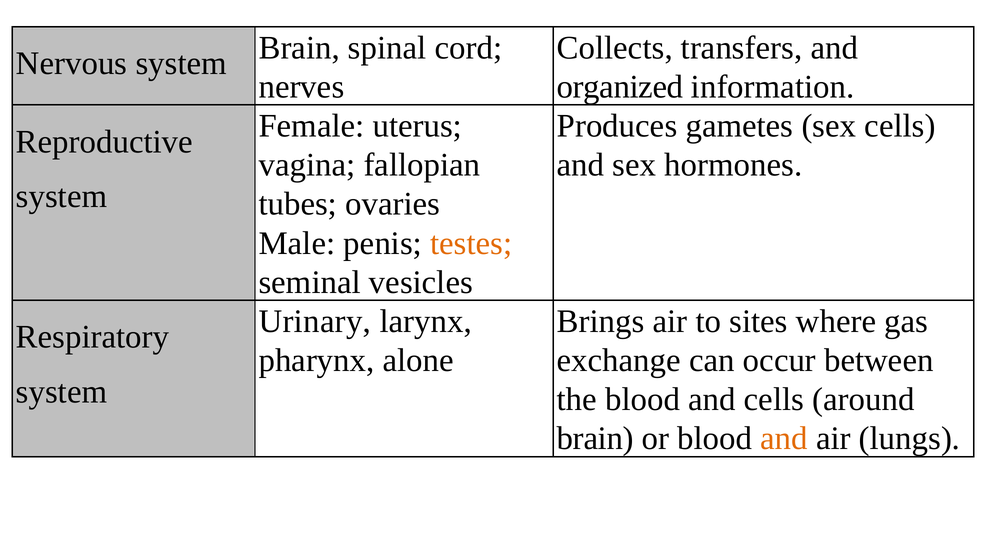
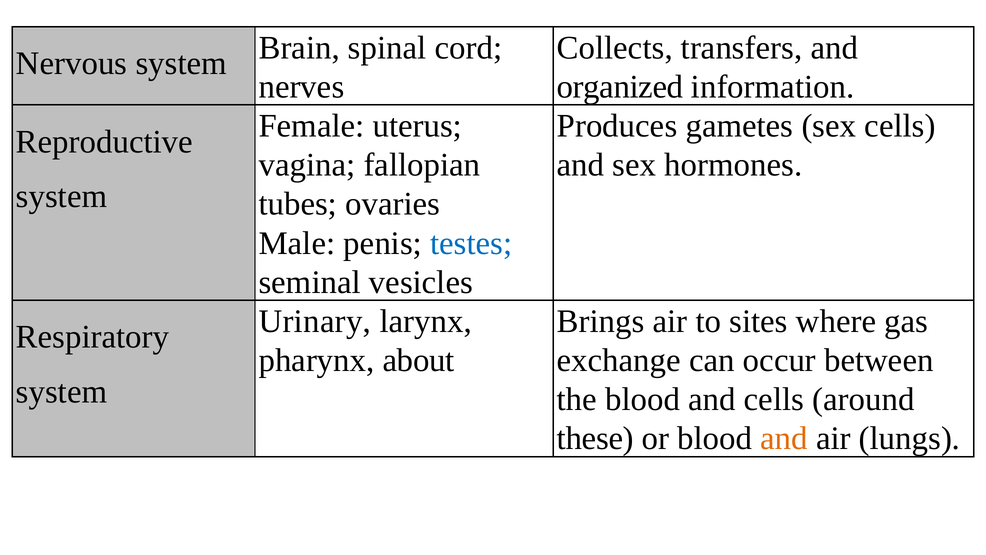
testes colour: orange -> blue (471, 243)
alone: alone -> about (419, 360)
brain: brain -> these (595, 438)
